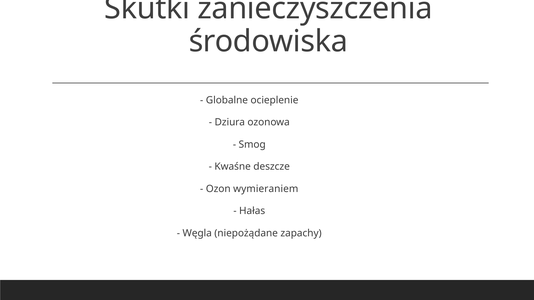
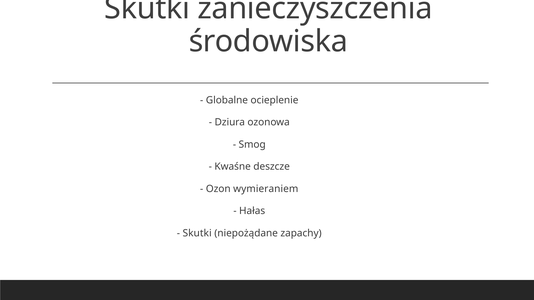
Węgla: Węgla -> Skutki (197, 233)
